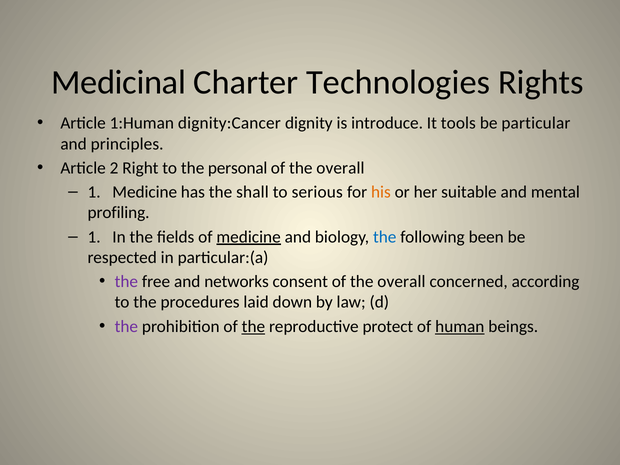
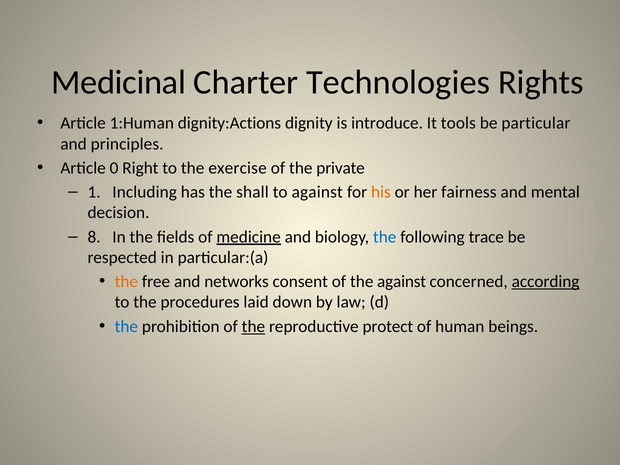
dignity:Cancer: dignity:Cancer -> dignity:Actions (229, 123)
2: 2 -> 0 (114, 168)
personal: personal -> exercise (238, 168)
overall: overall -> private (341, 168)
1 Medicine: Medicine -> Including (145, 192)
to serious: serious -> against (317, 192)
suitable: suitable -> fairness (469, 192)
profiling: profiling -> decision (119, 213)
1: 1 -> 8 (94, 237)
been: been -> trace (486, 237)
the colour: purple -> orange (126, 282)
consent of the overall: overall -> against (402, 282)
according underline: none -> present (546, 282)
the colour: purple -> blue (126, 326)
human underline: present -> none (460, 326)
